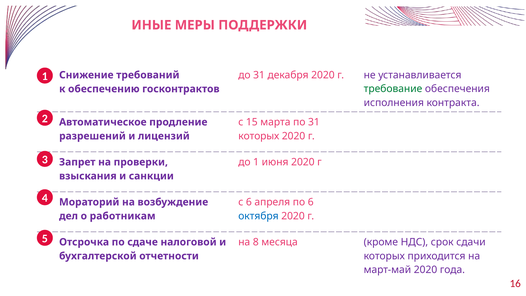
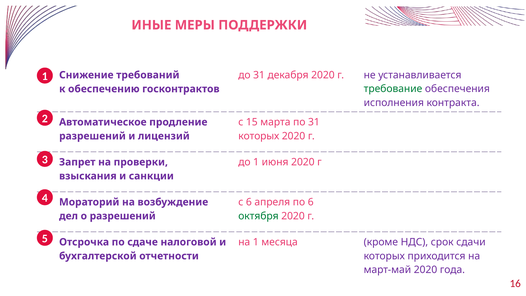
октября colour: blue -> green (258, 216)
о работникам: работникам -> разрешений (123, 216)
на 8: 8 -> 1 (256, 242)
